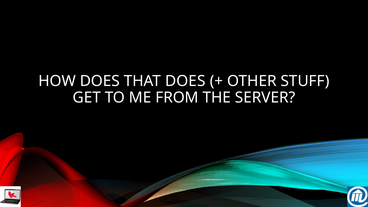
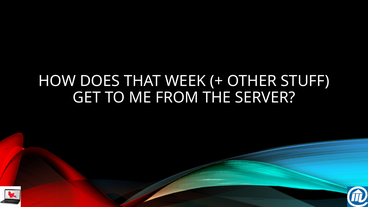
THAT DOES: DOES -> WEEK (185, 81)
